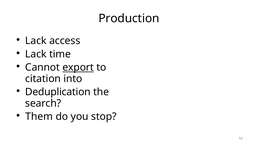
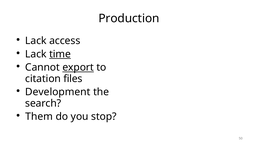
time underline: none -> present (60, 54)
into: into -> files (73, 79)
Deduplication: Deduplication -> Development (58, 92)
